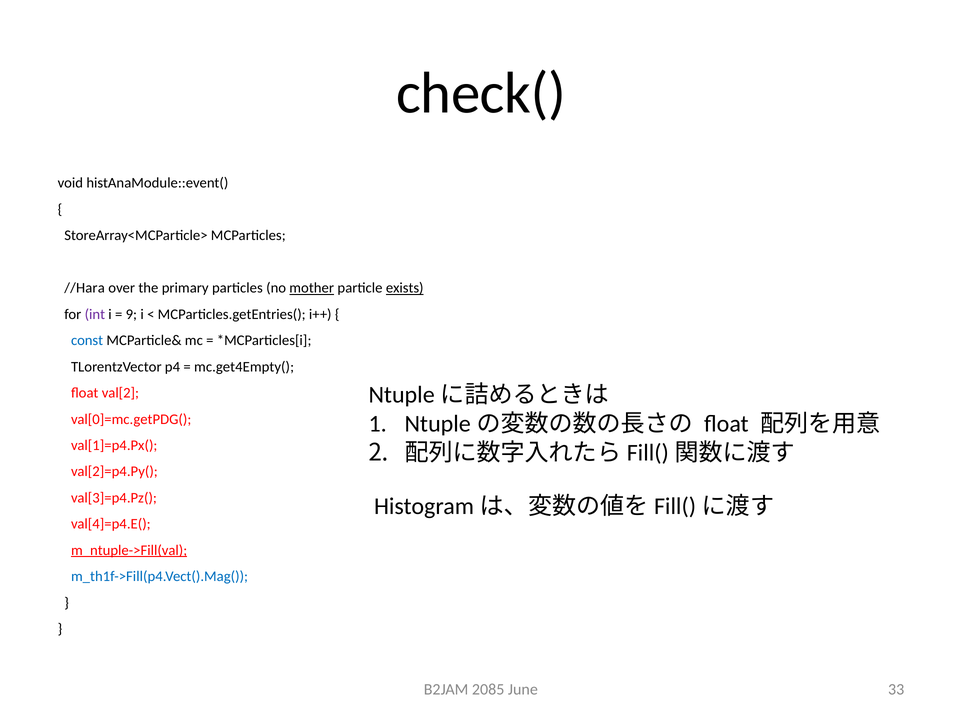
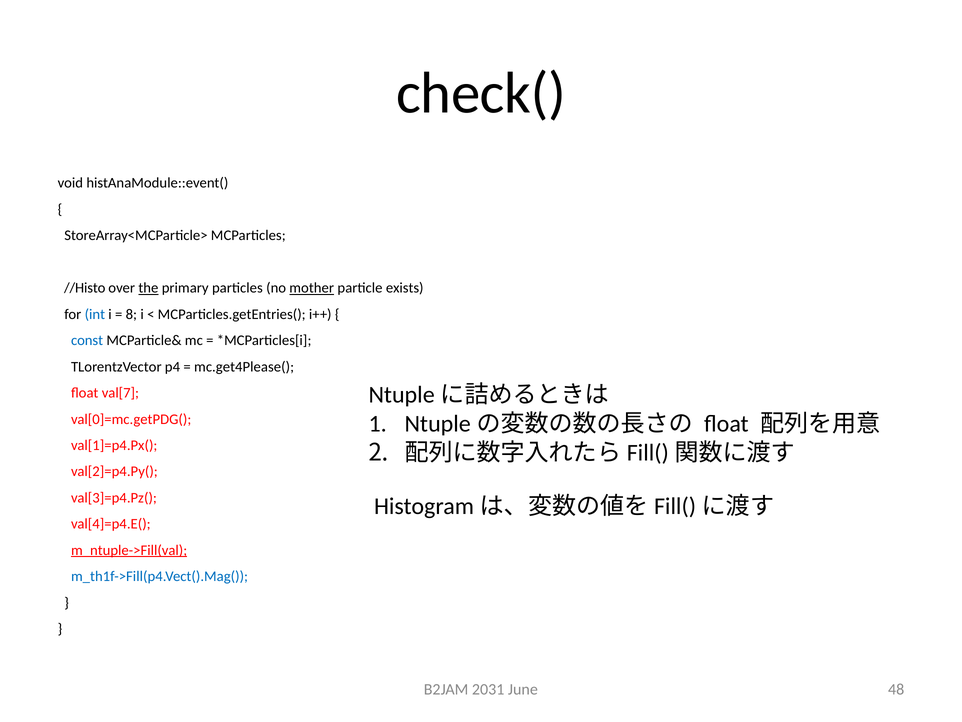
//Hara: //Hara -> //Histo (85, 288)
the underline: none -> present (148, 288)
exists underline: present -> none (405, 288)
int colour: purple -> blue (95, 314)
9: 9 -> 8 (131, 314)
mc.get4Empty(: mc.get4Empty( -> mc.get4Please( (244, 366)
val[2: val[2 -> val[7 (120, 393)
2085: 2085 -> 2031 (488, 689)
33: 33 -> 48 (896, 689)
